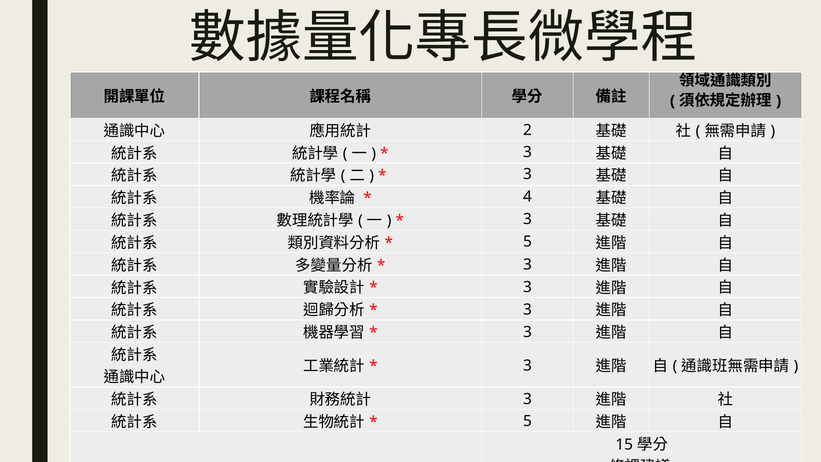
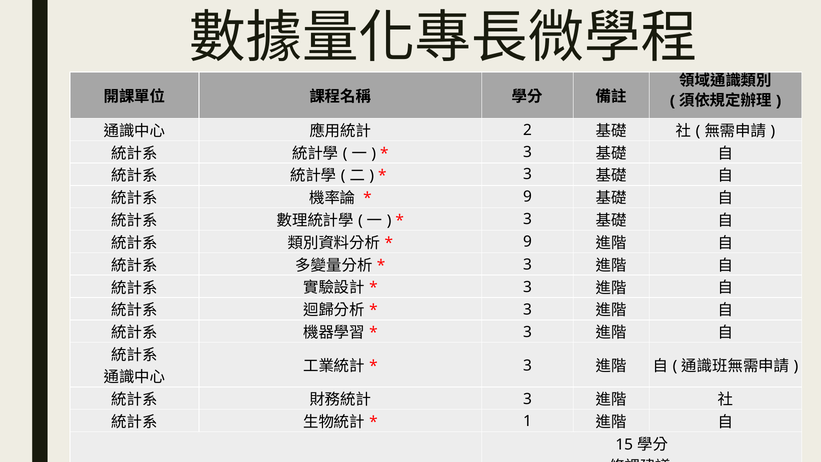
4: 4 -> 9 (527, 197)
5: 5 -> 9 (527, 242)
5: 5 -> 1 (527, 421)
